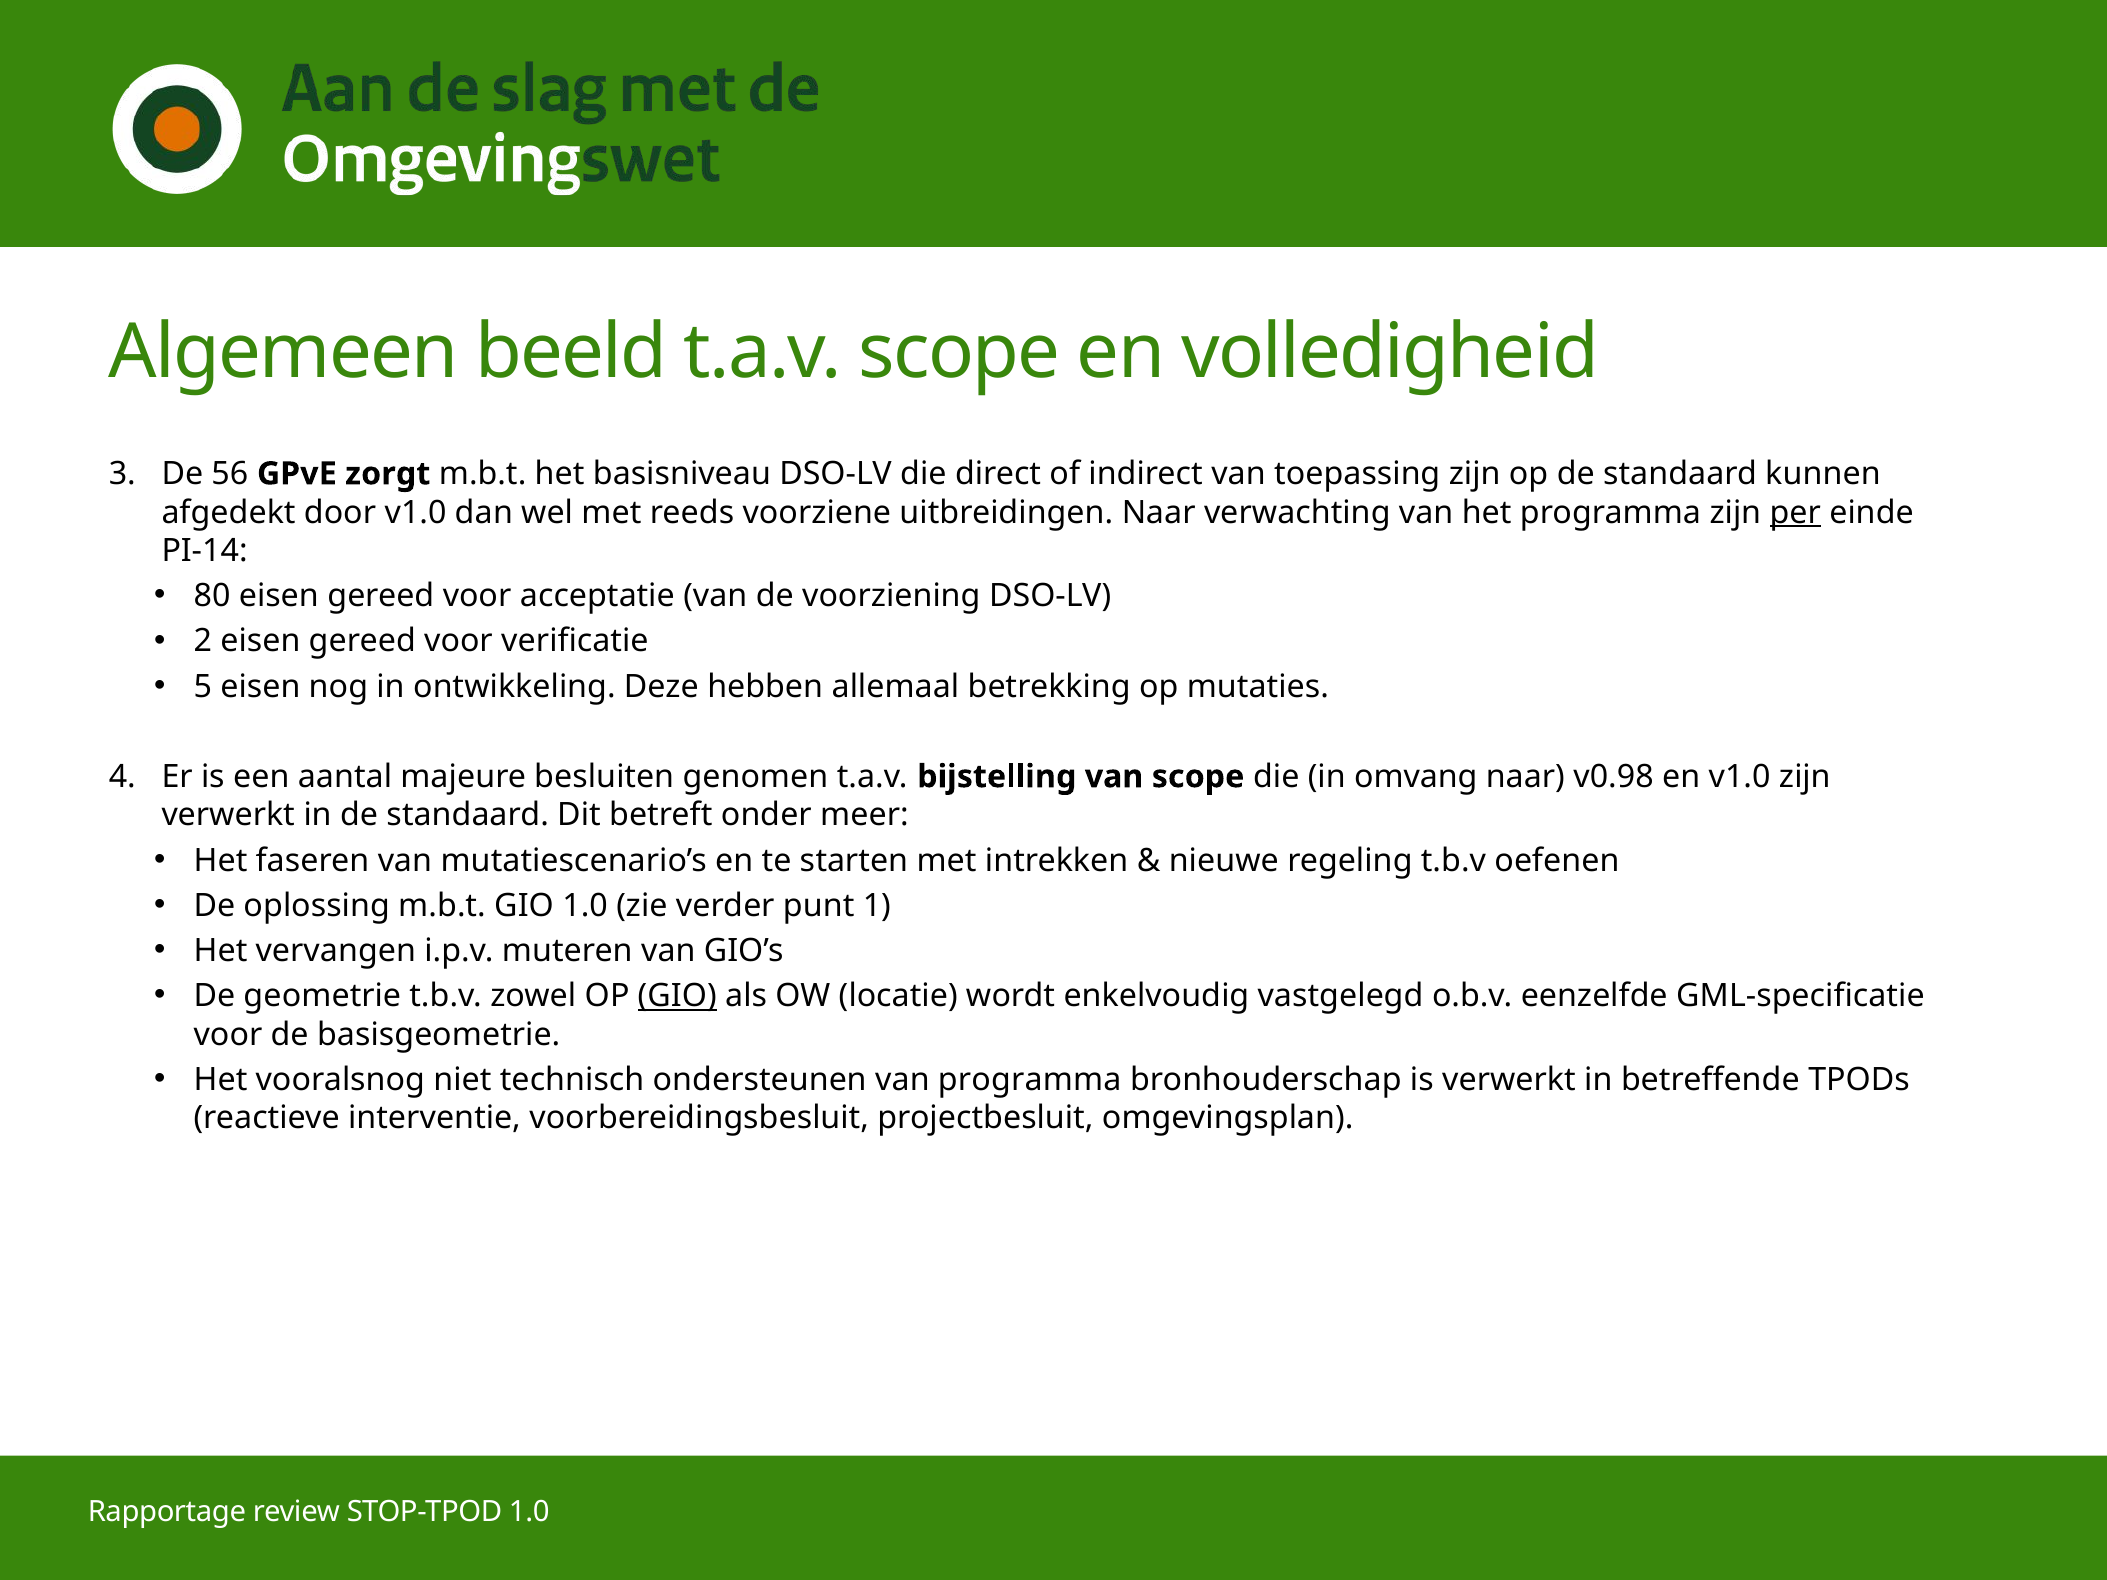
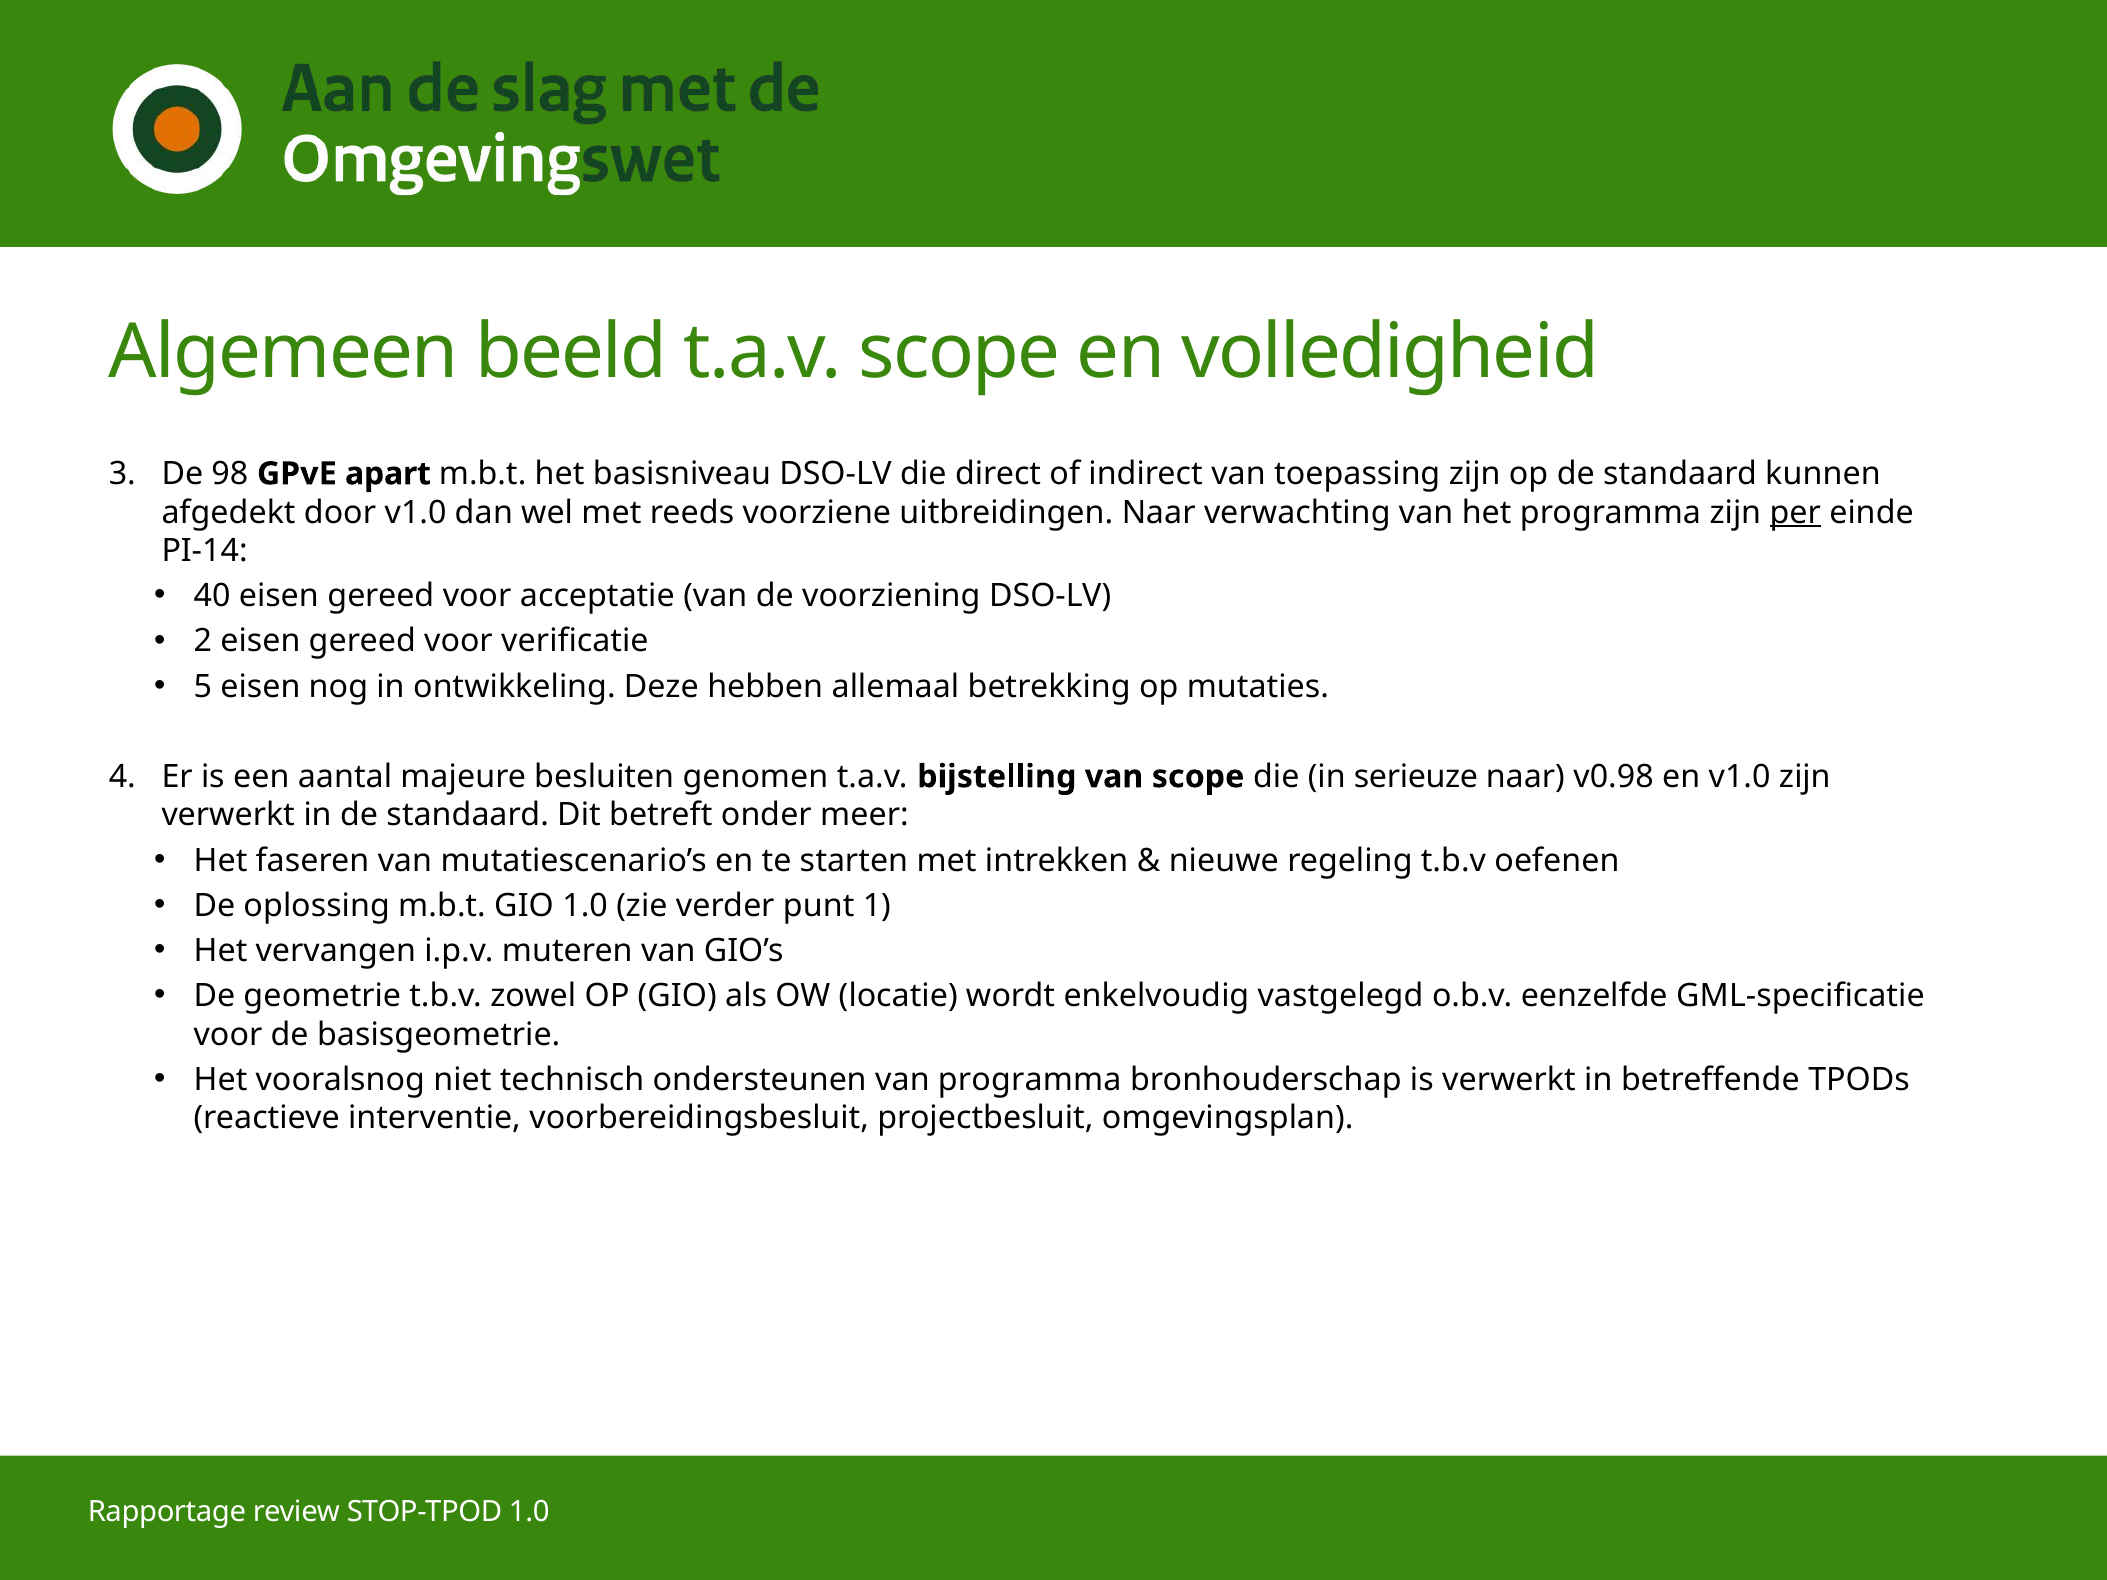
56: 56 -> 98 (230, 474)
zorgt: zorgt -> apart (388, 474)
80: 80 -> 40 (212, 596)
omvang: omvang -> serieuze (1416, 777)
GIO underline: present -> none (677, 996)
